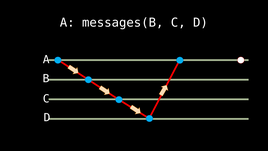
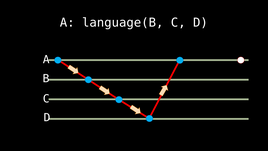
messages(B: messages(B -> language(B (123, 23)
